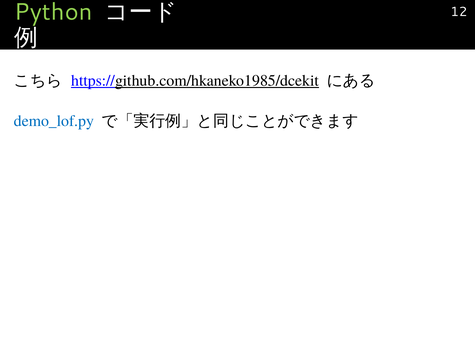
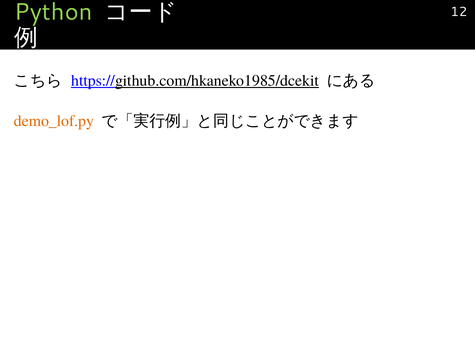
demo_lof.py colour: blue -> orange (54, 121)
